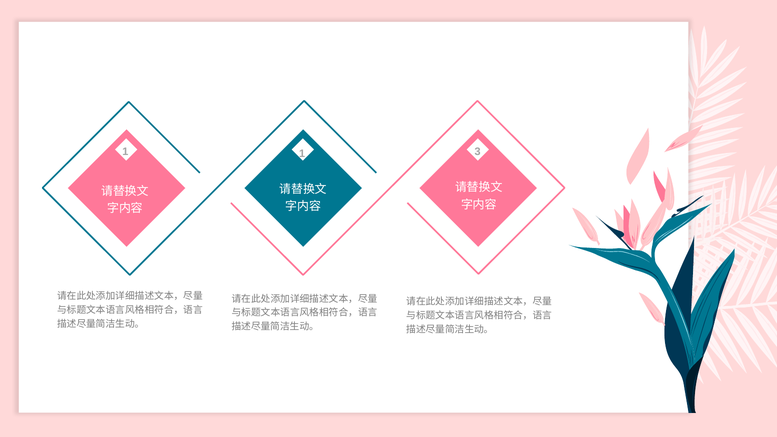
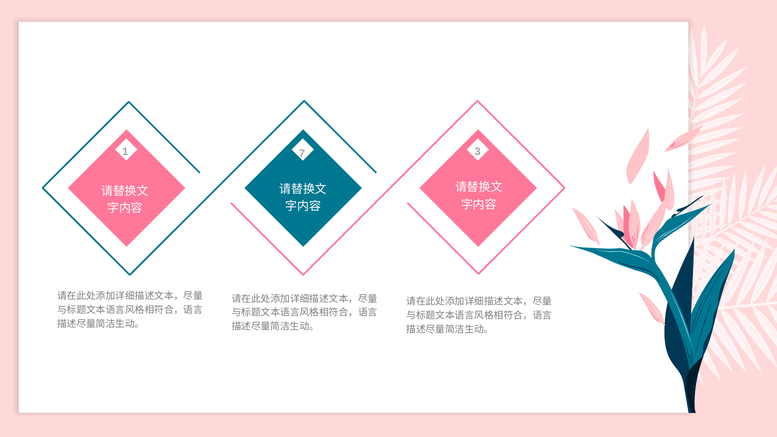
1 1: 1 -> 7 (302, 154)
